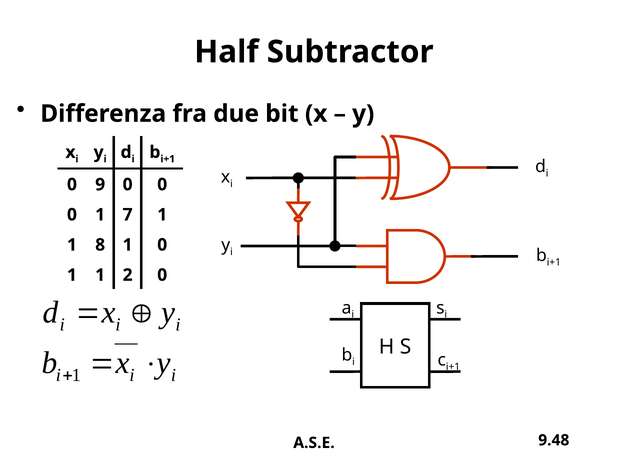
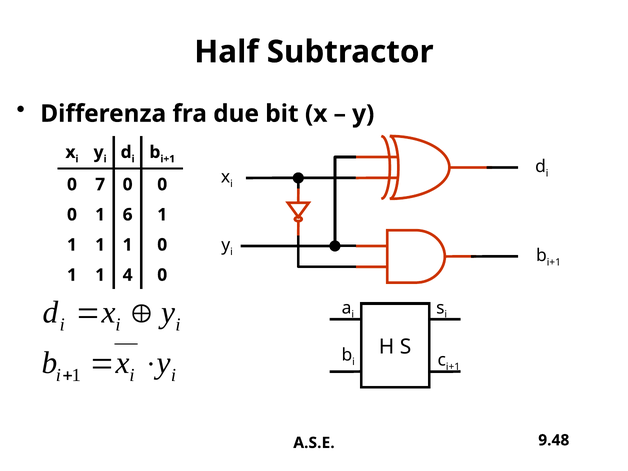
9: 9 -> 7 (100, 185)
7: 7 -> 6 (128, 215)
8: 8 -> 1 (100, 245)
2: 2 -> 4 (128, 275)
